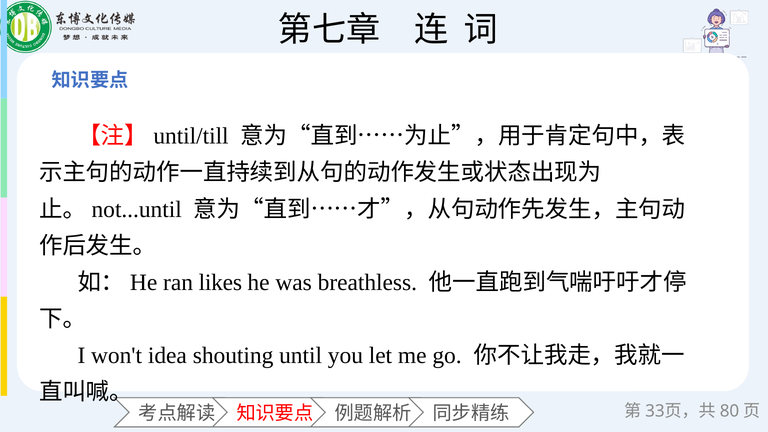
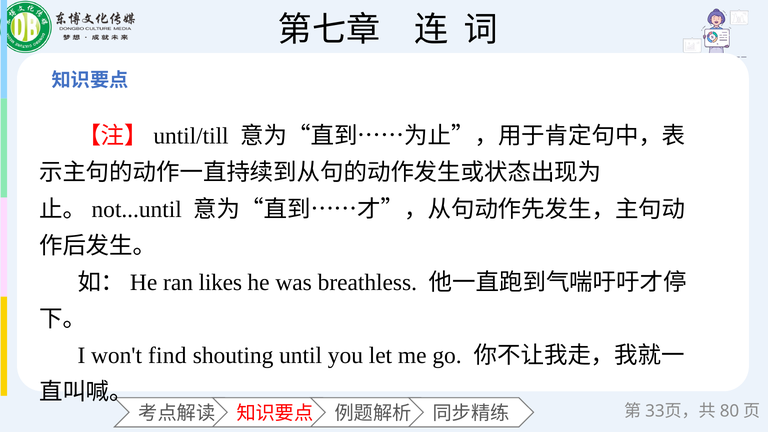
idea: idea -> find (167, 356)
